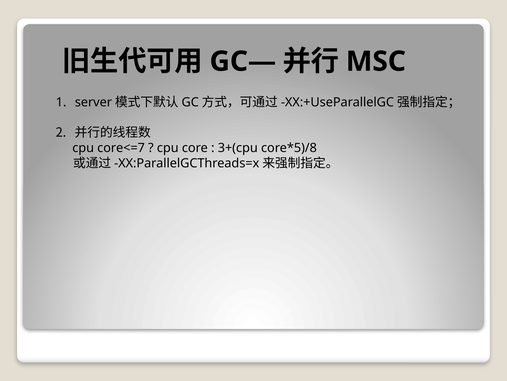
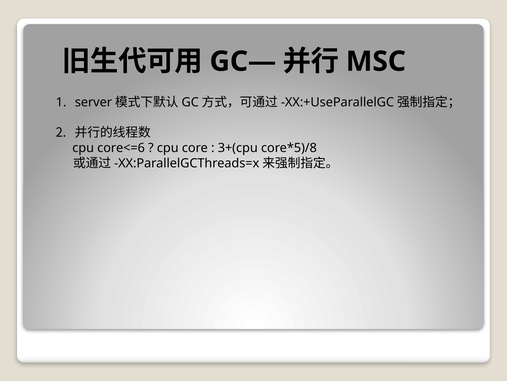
core<=7: core<=7 -> core<=6 (121, 148)
